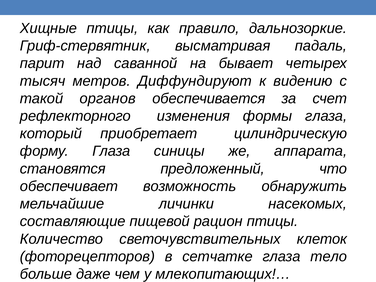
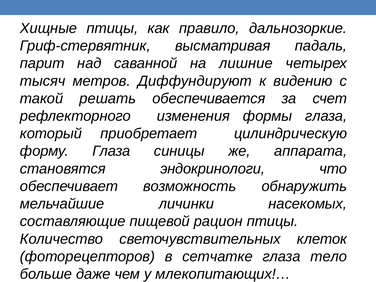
бывает: бывает -> лишние (246, 63)
органов: органов -> решать (108, 98)
предложенный: предложенный -> эндокринологи (213, 169)
